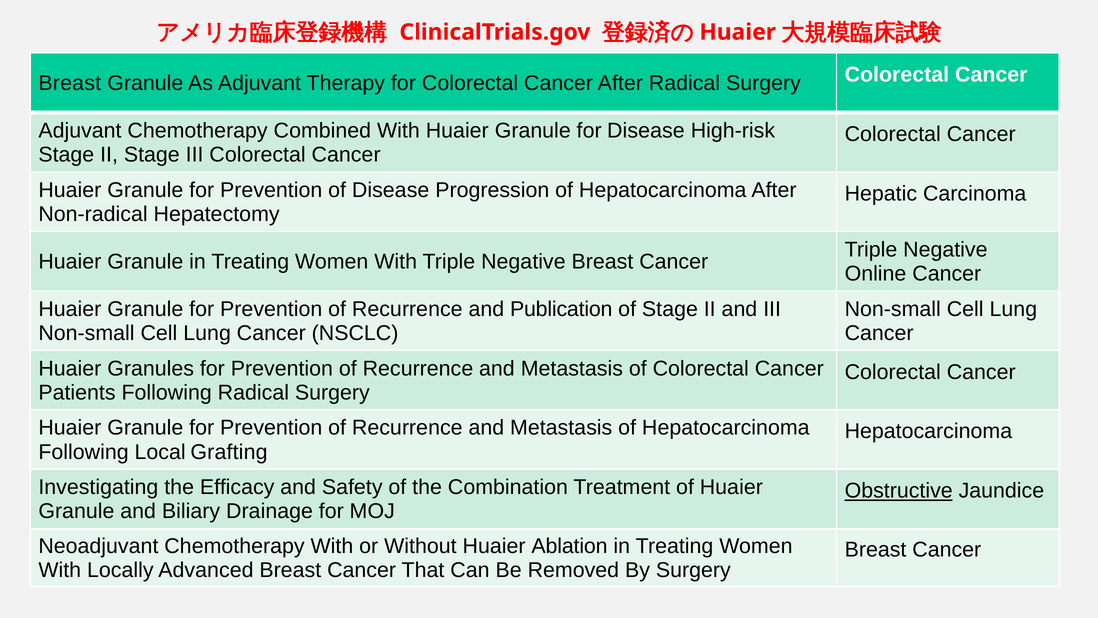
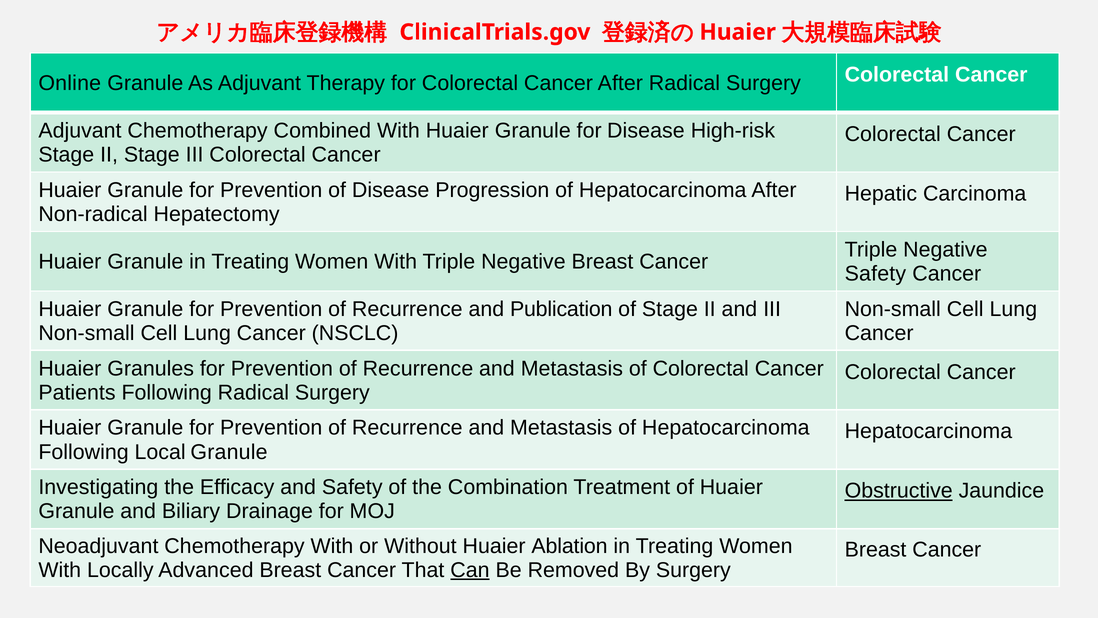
Breast: Breast -> Online (70, 83)
Online: Online -> Safety (875, 273)
Local Grafting: Grafting -> Granule (229, 452)
Can underline: none -> present (470, 570)
